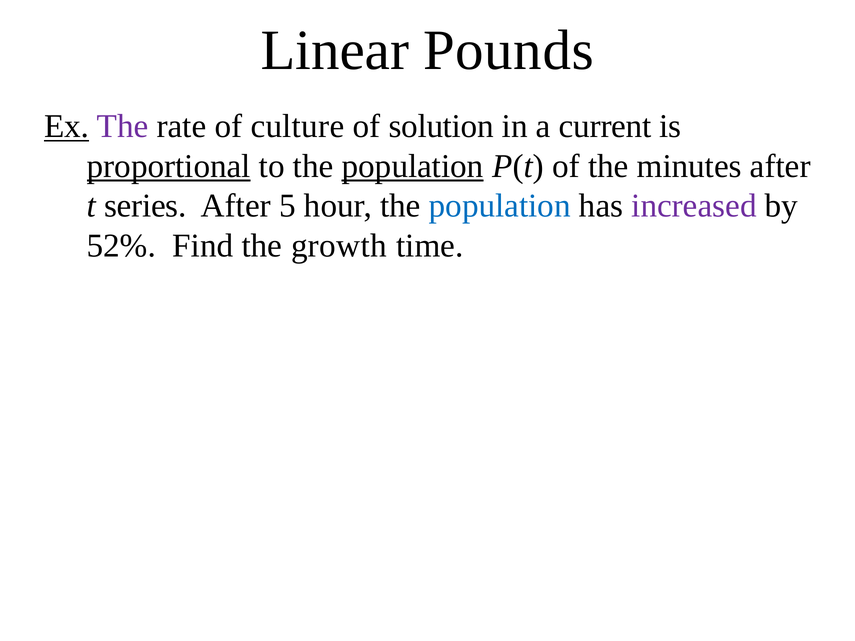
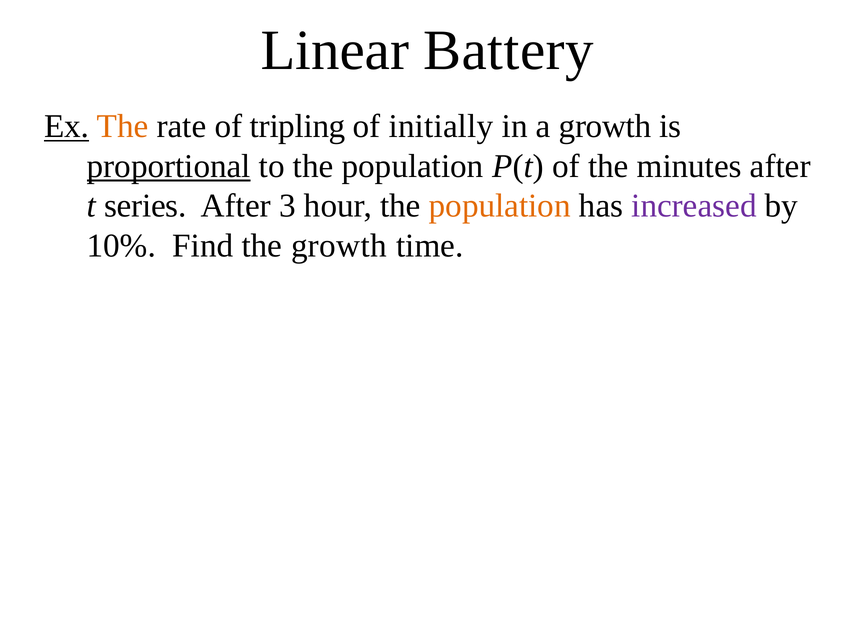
Pounds: Pounds -> Battery (508, 50)
The colour: purple -> orange (123, 126)
culture: culture -> tripling (298, 126)
solution: solution -> initially (441, 126)
a current: current -> growth (605, 126)
population underline: present -> none (413, 166)
5: 5 -> 3 (287, 206)
population colour: blue -> orange (500, 206)
52%: 52% -> 10% (121, 246)
